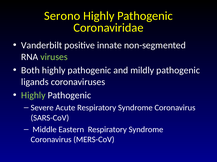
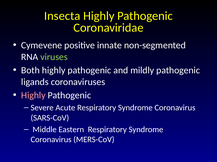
Serono: Serono -> Insecta (62, 16)
Vanderbilt: Vanderbilt -> Cymevene (42, 46)
Highly colour: light green -> pink (33, 96)
